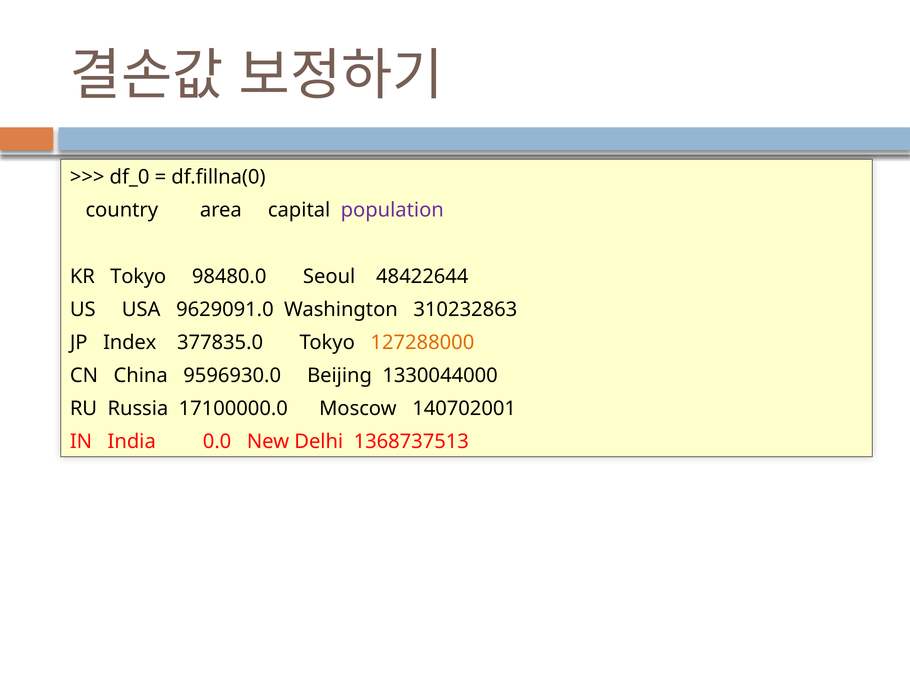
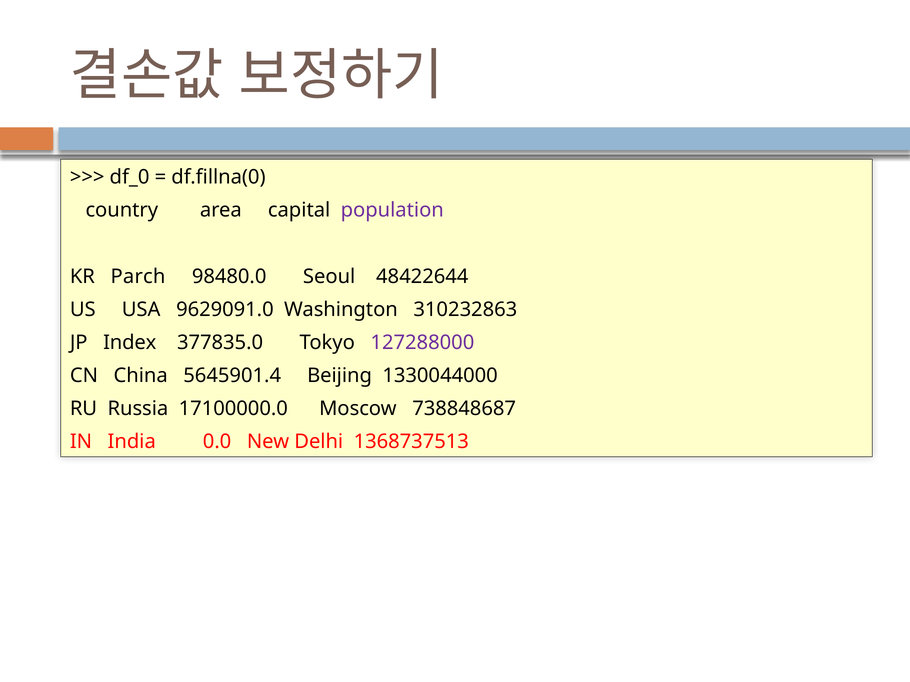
KR Tokyo: Tokyo -> Parch (138, 277)
127288000 colour: orange -> purple (422, 343)
9596930.0: 9596930.0 -> 5645901.4 (232, 376)
140702001: 140702001 -> 738848687 (464, 409)
